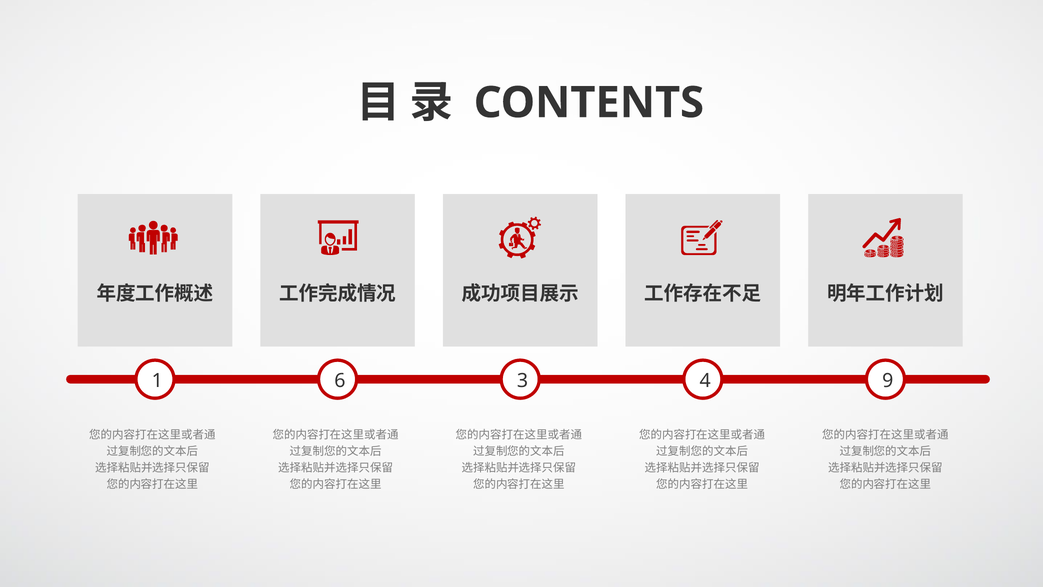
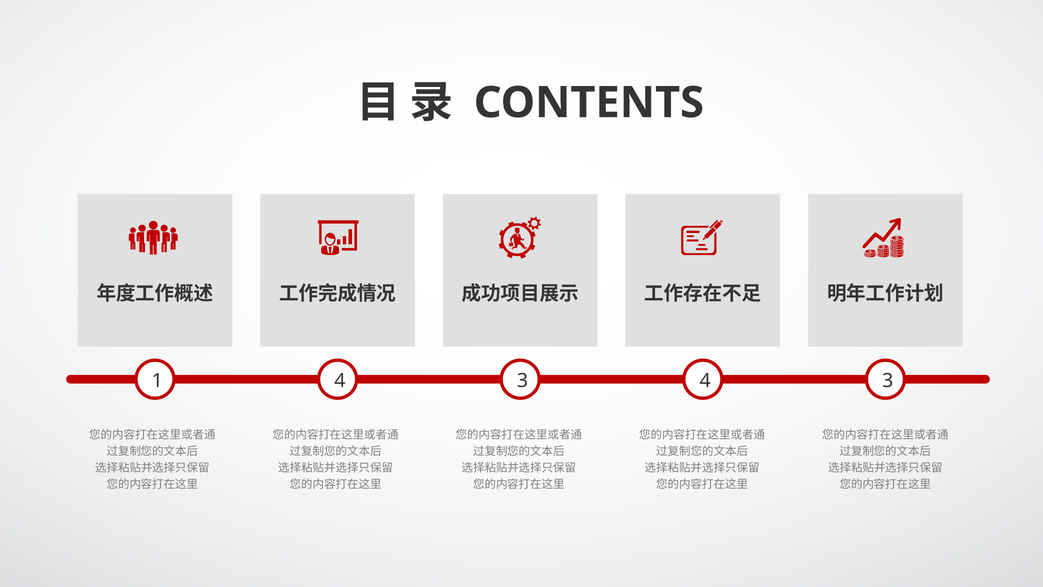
1 6: 6 -> 4 (340, 380)
3 4 9: 9 -> 3 (888, 380)
